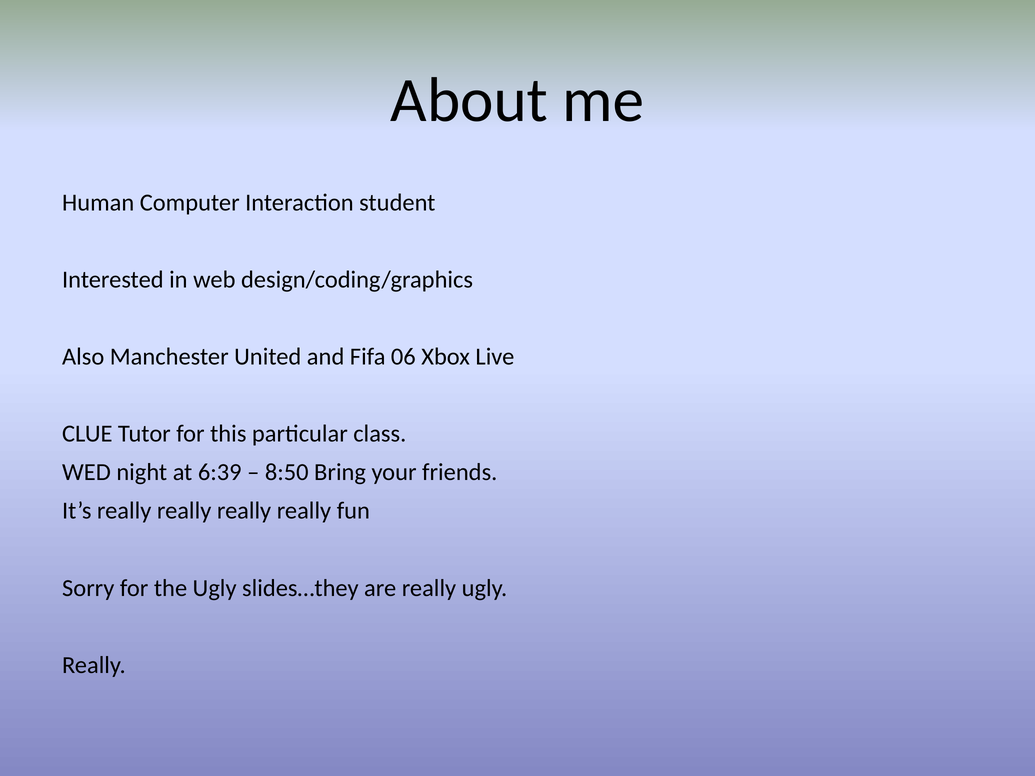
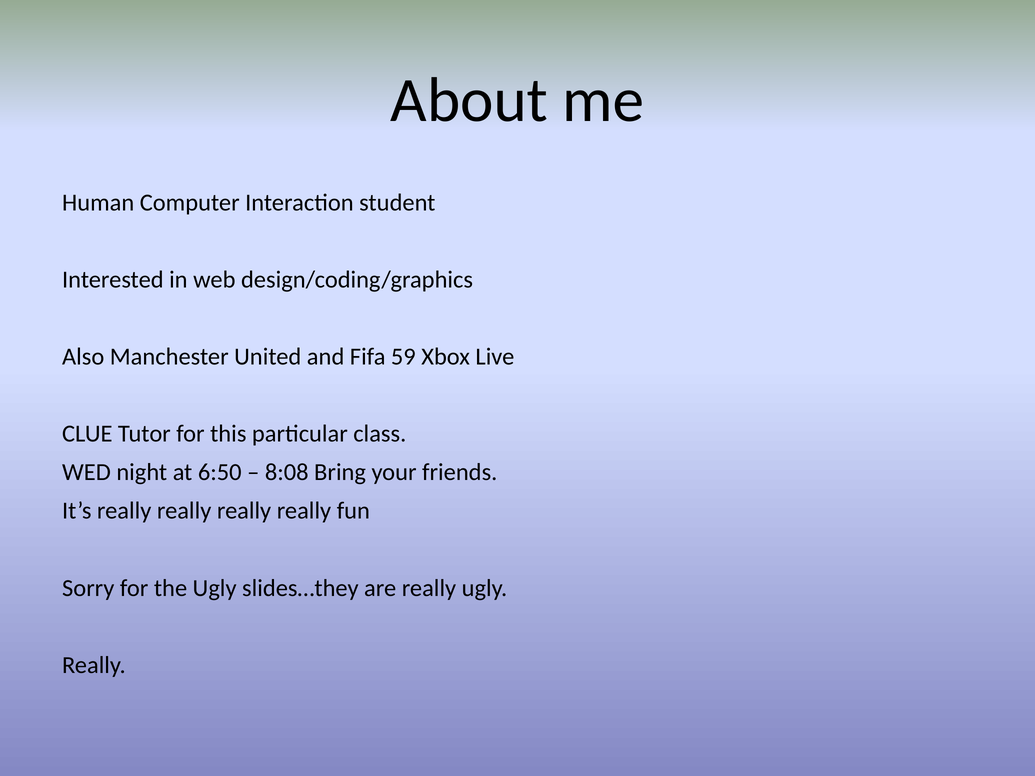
06: 06 -> 59 (403, 357)
6:39: 6:39 -> 6:50 (220, 473)
8:50: 8:50 -> 8:08 (287, 473)
